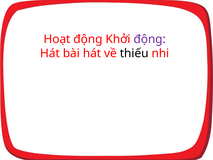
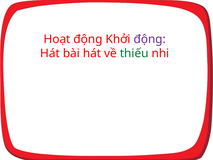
thiếu colour: black -> green (134, 53)
